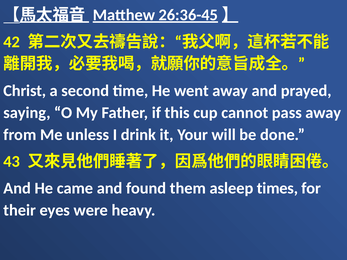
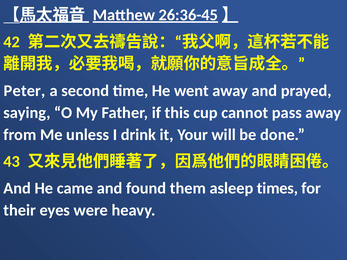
Christ: Christ -> Peter (25, 91)
